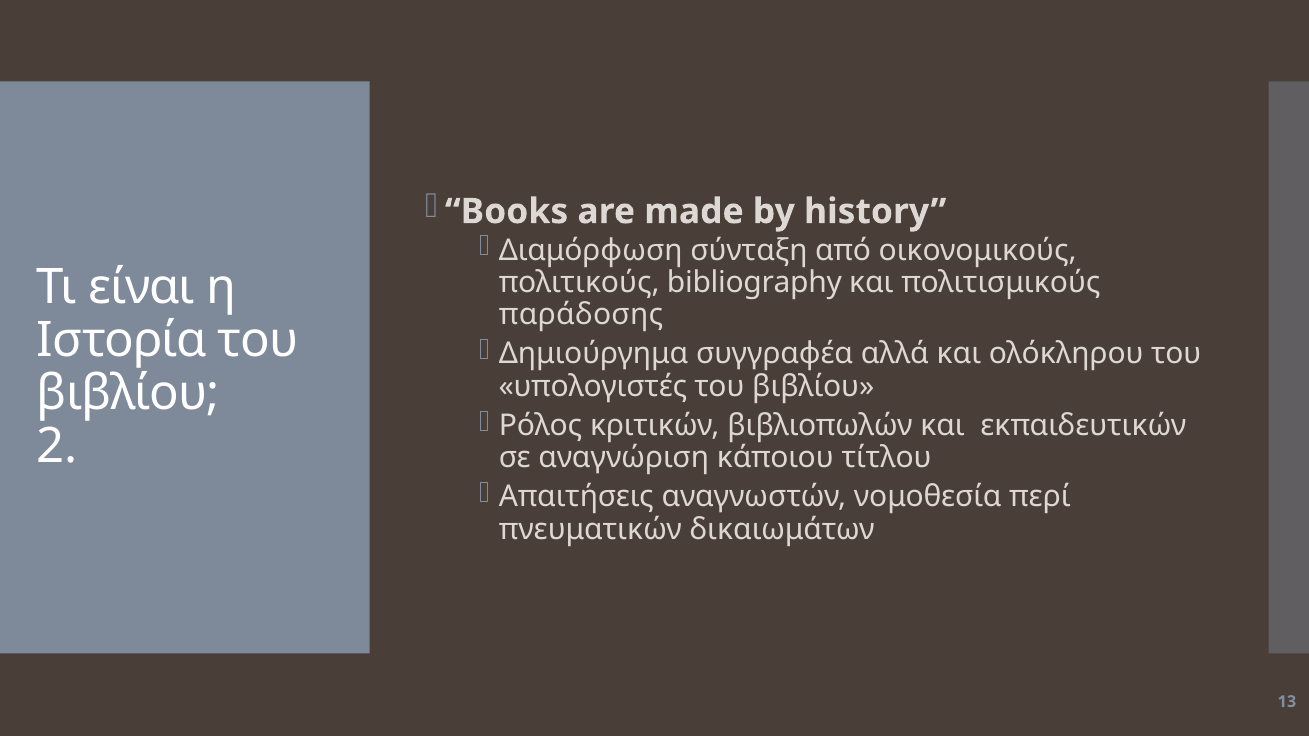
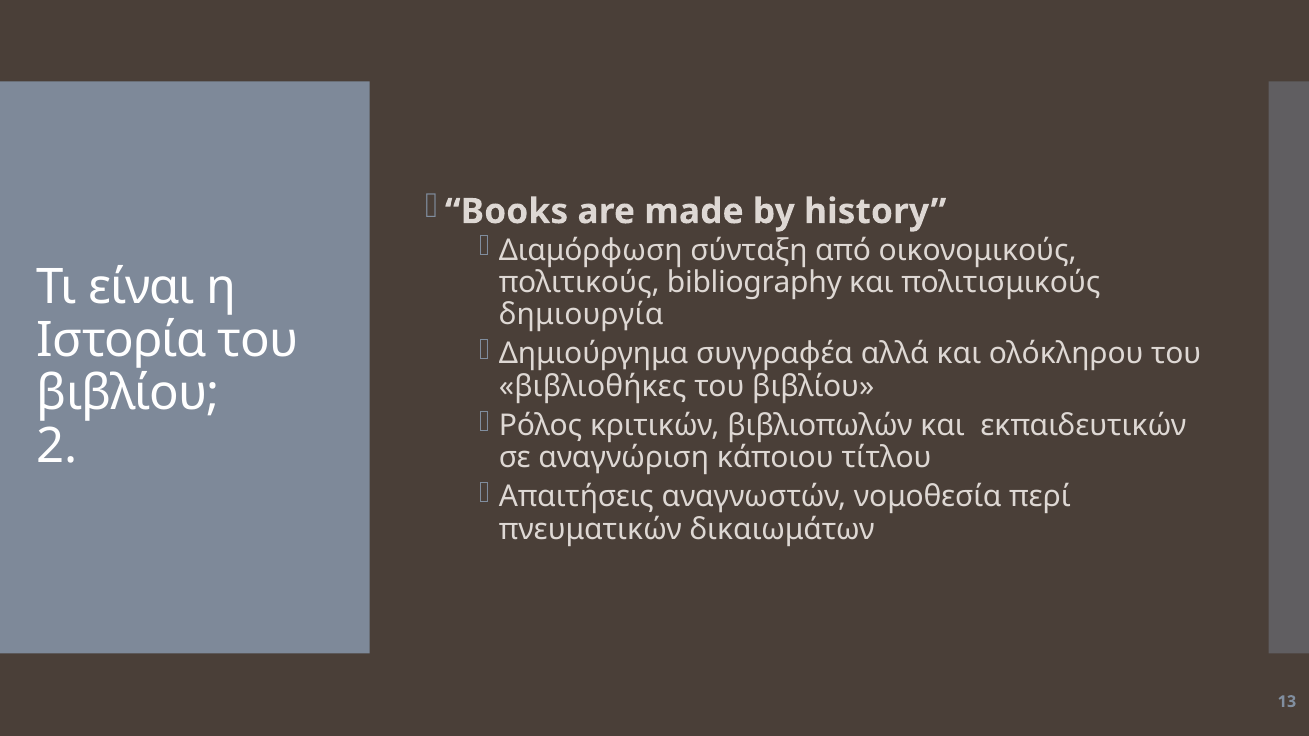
παράδοσης: παράδοσης -> δημιουργία (581, 315)
υπολογιστές: υπολογιστές -> βιβλιοθήκες (593, 387)
